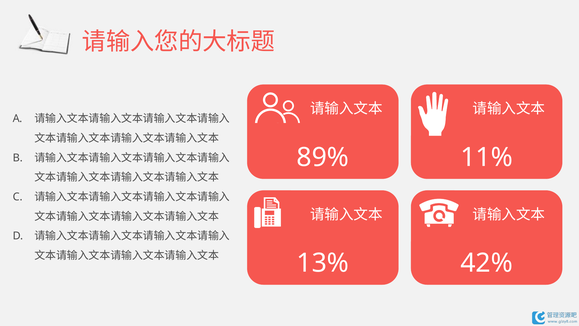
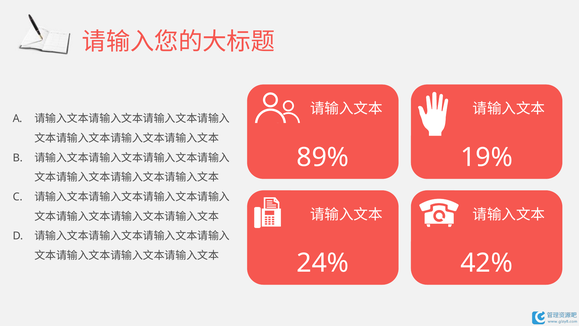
11%: 11% -> 19% (487, 157)
13%: 13% -> 24% (323, 263)
